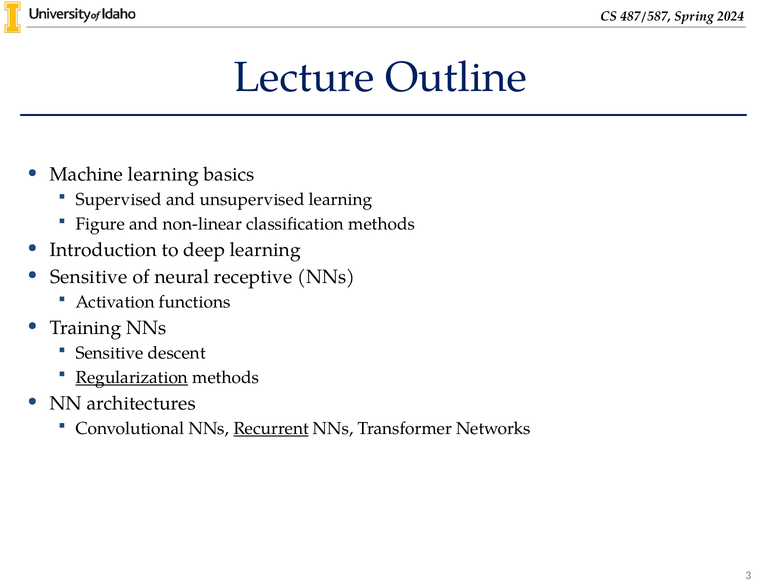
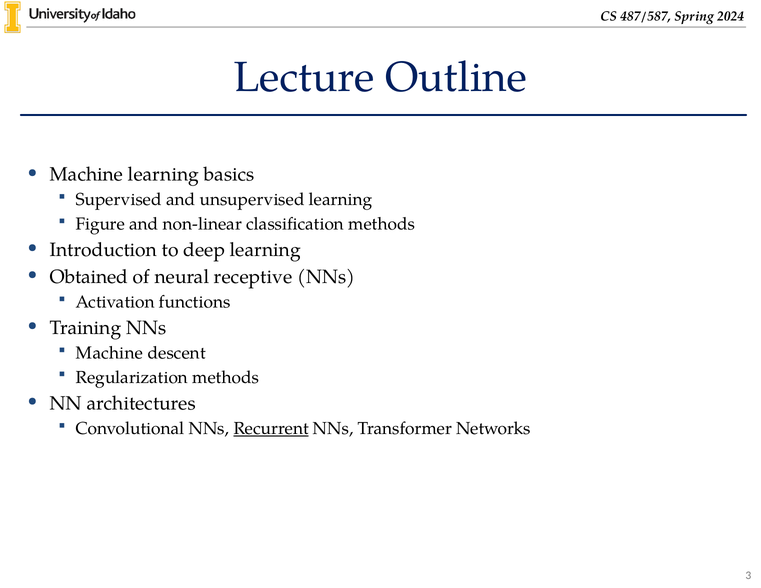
Sensitive: Sensitive -> Obtained (89, 277)
Sensitive: Sensitive -> Machine (110, 353)
Regularization underline: present -> none (132, 377)
